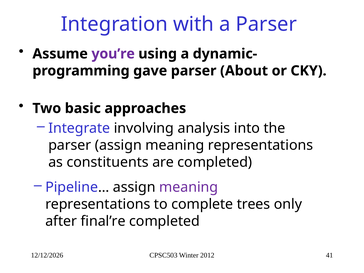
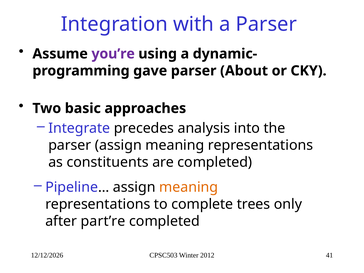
involving: involving -> precedes (144, 128)
meaning colour: purple -> orange (189, 187)
final’re: final’re -> part’re (103, 221)
